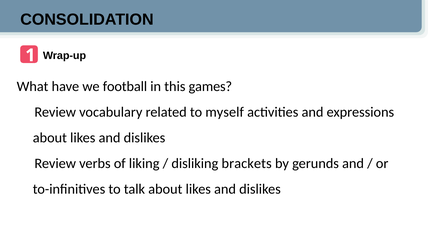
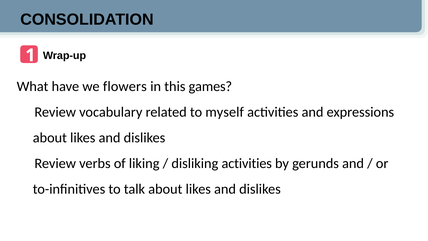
football: football -> flowers (125, 86)
disliking brackets: brackets -> activities (247, 163)
